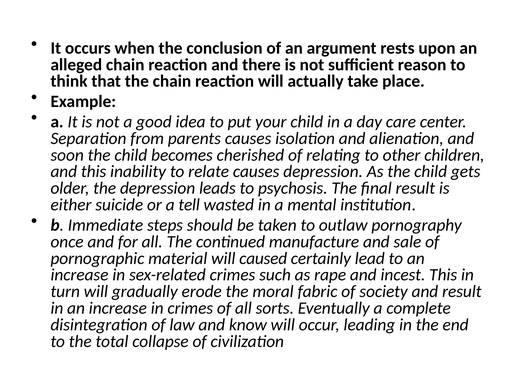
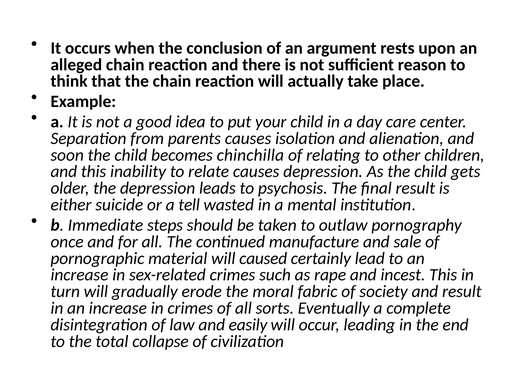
cherished: cherished -> chinchilla (250, 155)
know: know -> easily (248, 324)
